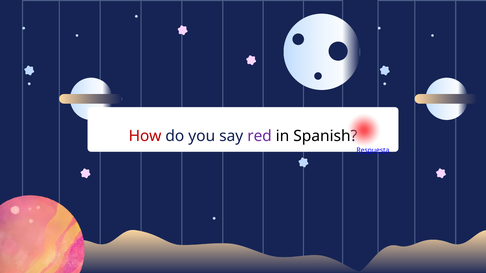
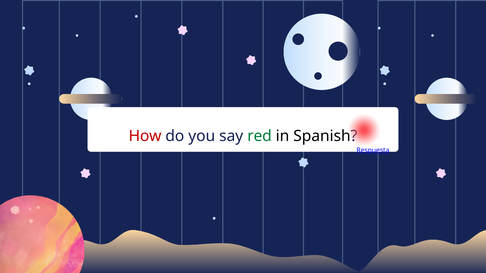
red colour: purple -> green (260, 136)
